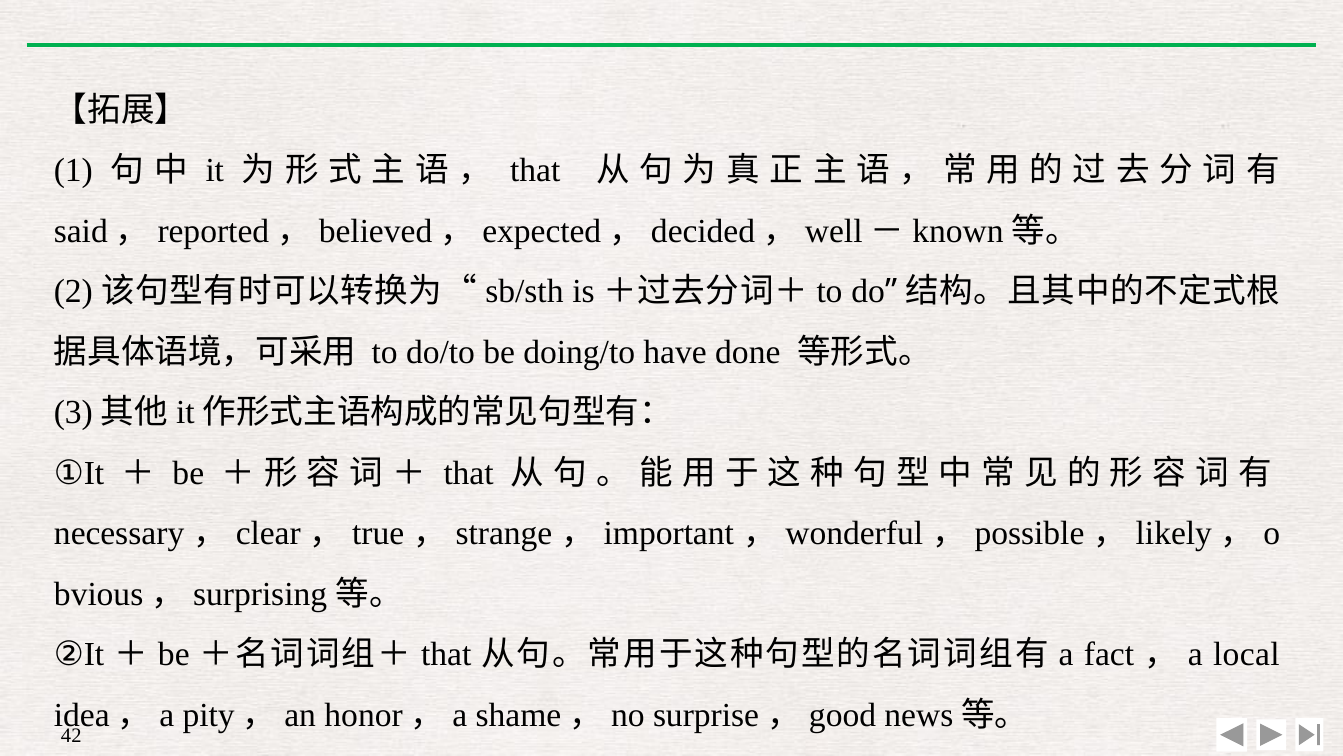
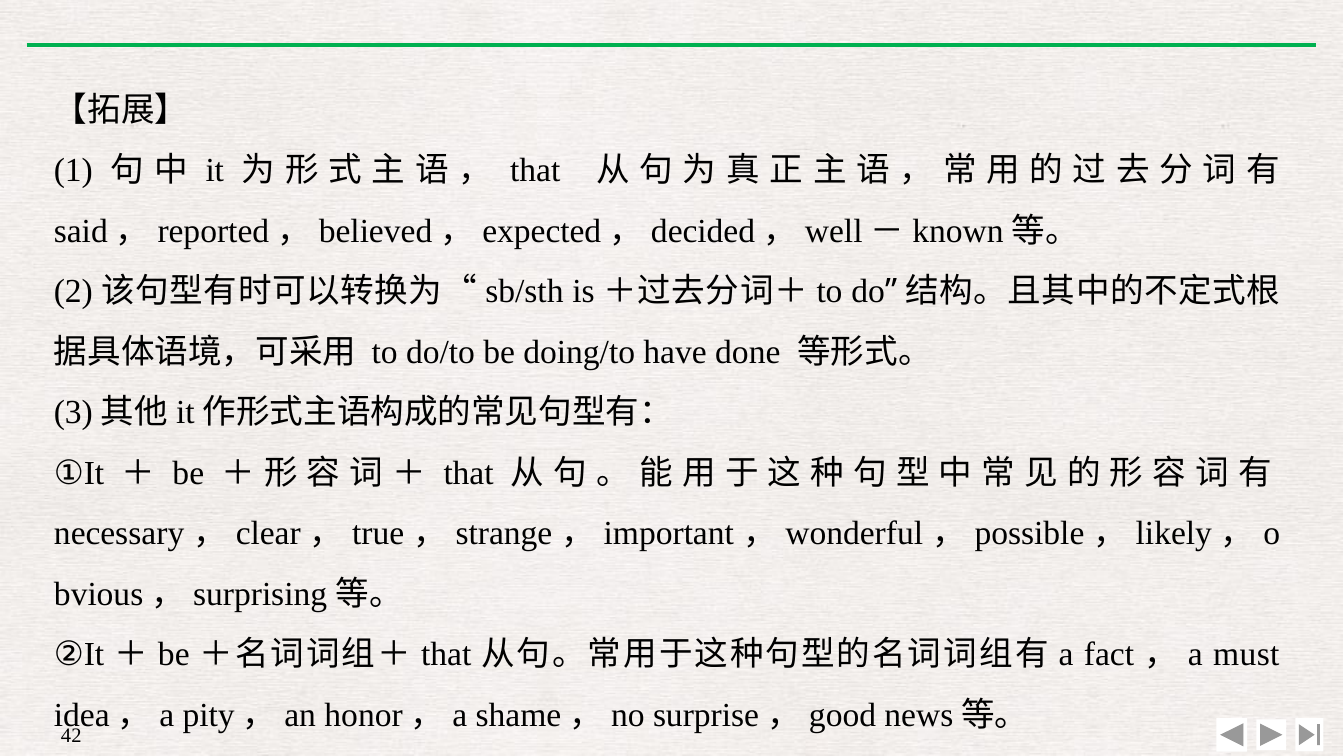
local: local -> must (1246, 654)
